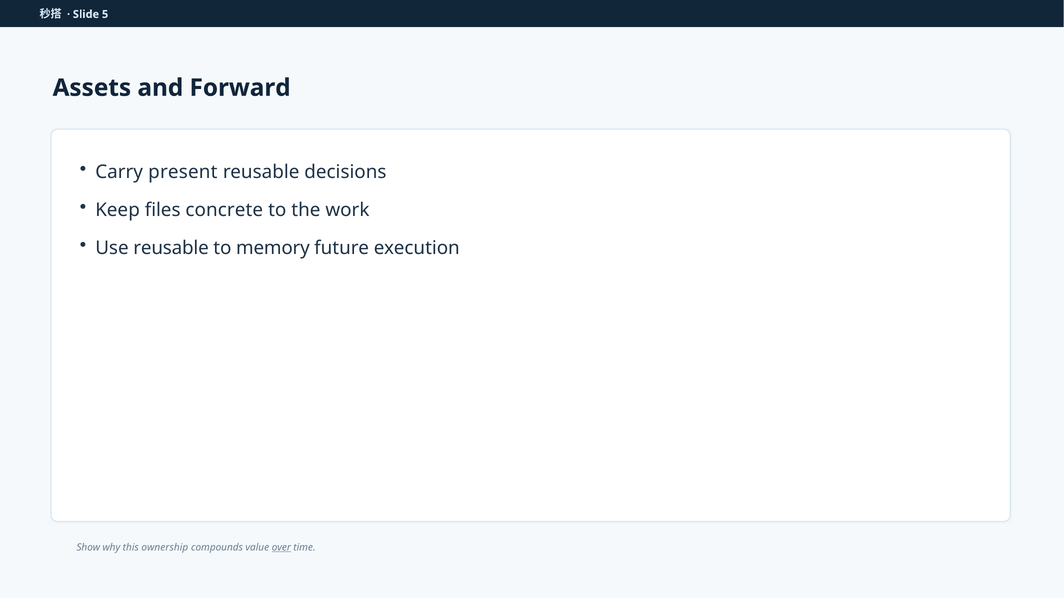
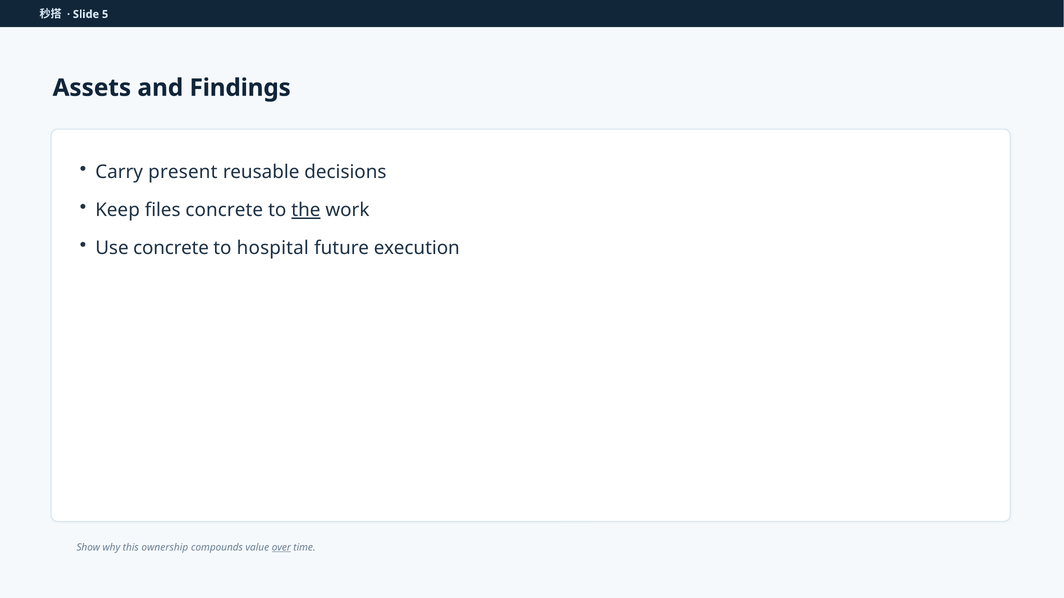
Forward: Forward -> Findings (240, 88)
the underline: none -> present (306, 210)
Use reusable: reusable -> concrete (171, 248)
memory: memory -> hospital (273, 248)
